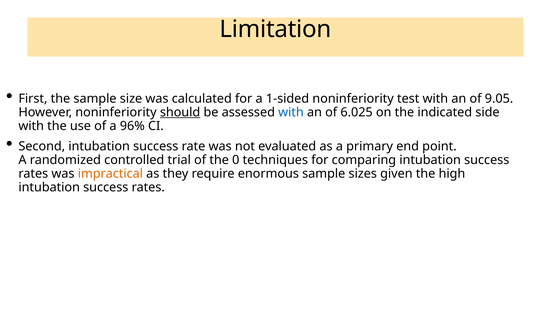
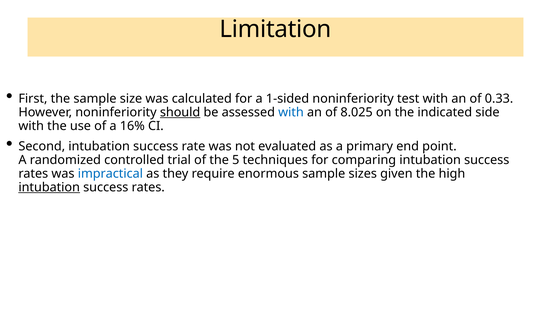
9.05: 9.05 -> 0.33 (499, 99)
6.025: 6.025 -> 8.025 (357, 112)
96%: 96% -> 16% (132, 126)
0: 0 -> 5 (236, 160)
impractical colour: orange -> blue (110, 174)
intubation underline: none -> present (49, 187)
